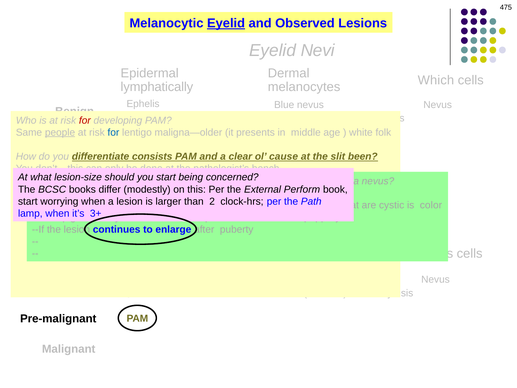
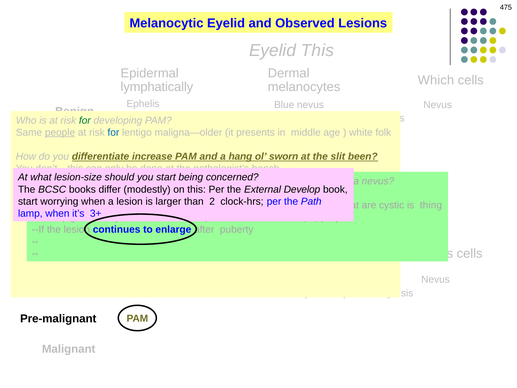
Eyelid underline: present -> none (226, 23)
Eyelid Nevi: Nevi -> This (318, 50)
for colour: red -> green (85, 120)
consists: consists -> increase (152, 156)
clear: clear -> hang (240, 156)
cause: cause -> sworn (284, 156)
Perform: Perform -> Develop (302, 189)
color: color -> thing (431, 205)
